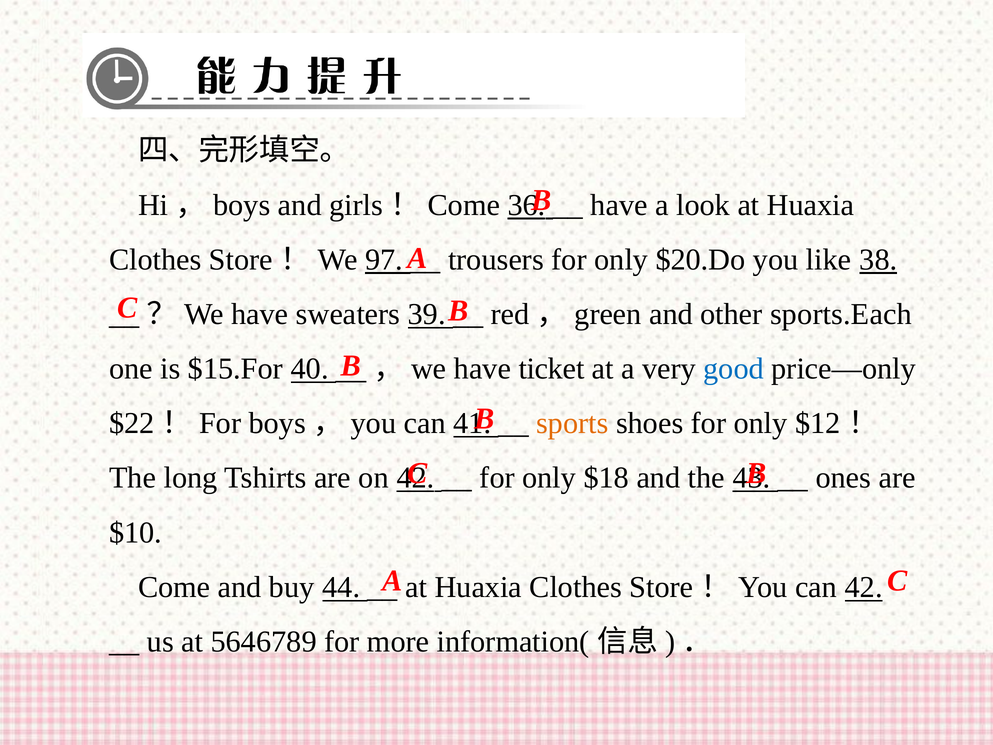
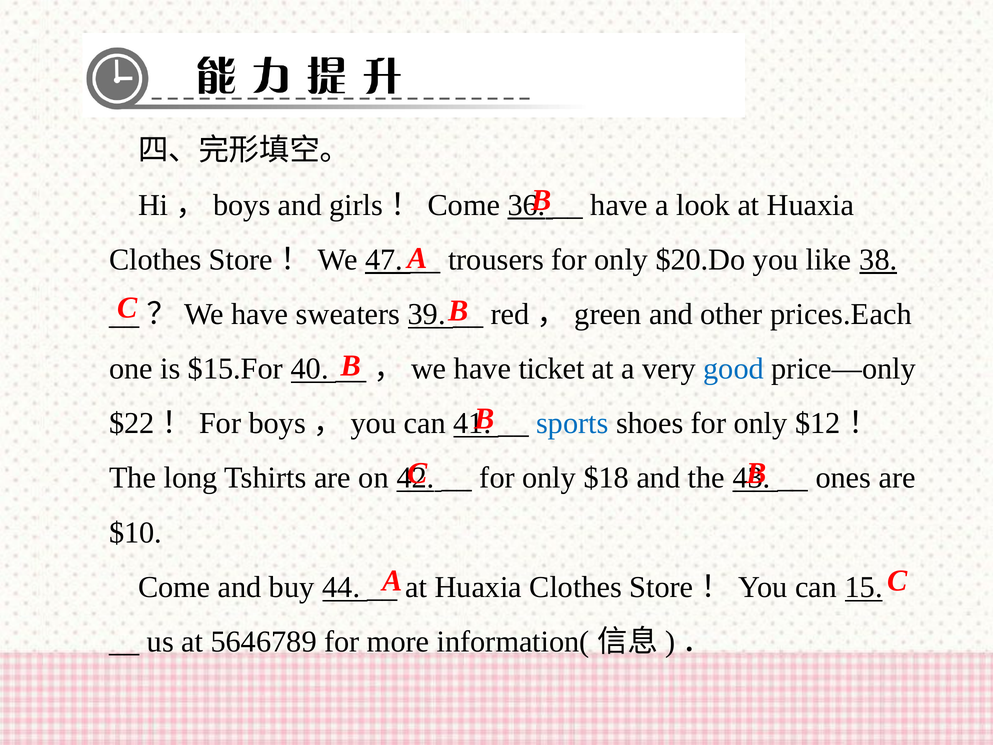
97: 97 -> 47 (384, 260)
sports.Each: sports.Each -> prices.Each (841, 314)
sports colour: orange -> blue (572, 423)
can 42: 42 -> 15 (864, 587)
